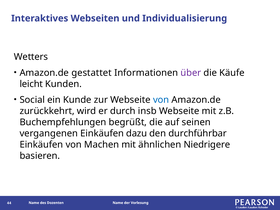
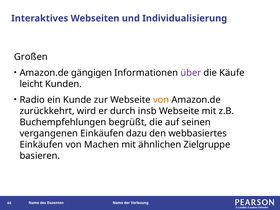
Wetters: Wetters -> Großen (31, 57)
gestattet: gestattet -> gängigen (92, 73)
Social: Social -> Radio (32, 100)
von colour: blue -> orange (161, 100)
durchführbar: durchführbar -> webbasiertes (198, 133)
Niedrigere: Niedrigere -> Zielgruppe (207, 145)
